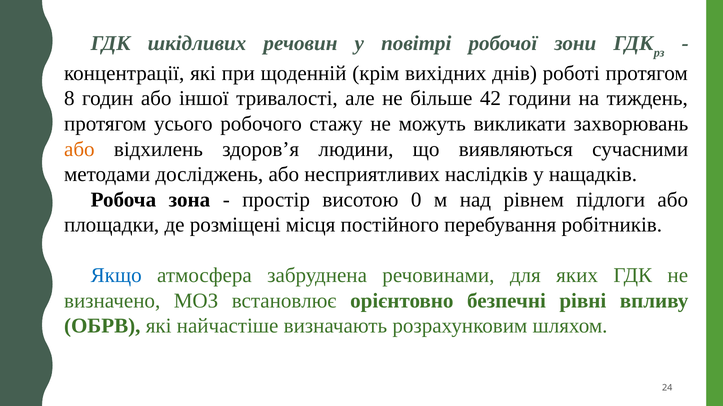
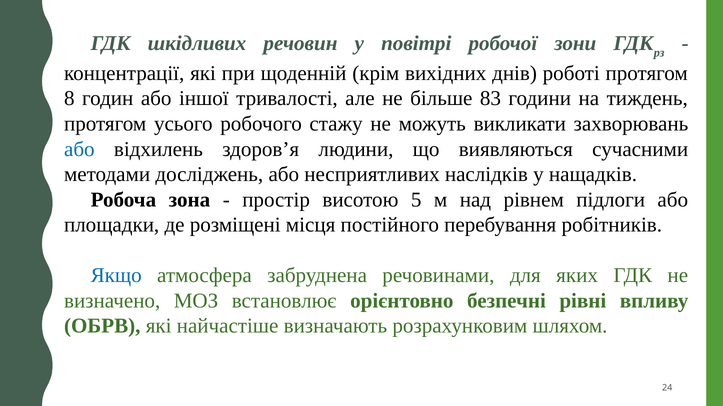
42: 42 -> 83 (490, 99)
або colour: orange -> blue (79, 149)
0: 0 -> 5 (416, 200)
